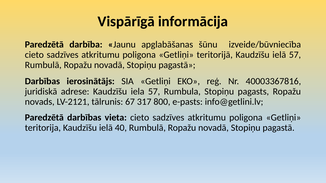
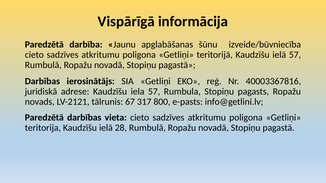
40: 40 -> 28 (121, 128)
